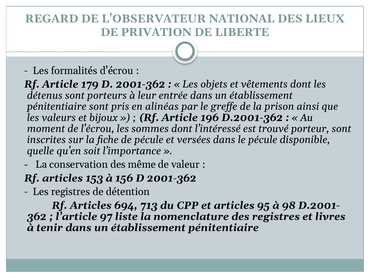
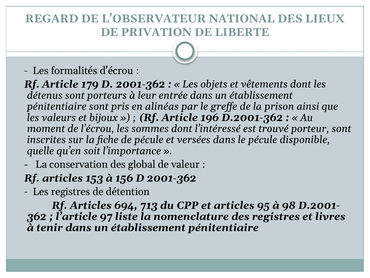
même: même -> global (142, 164)
